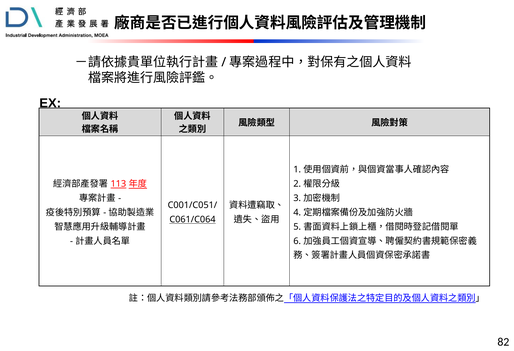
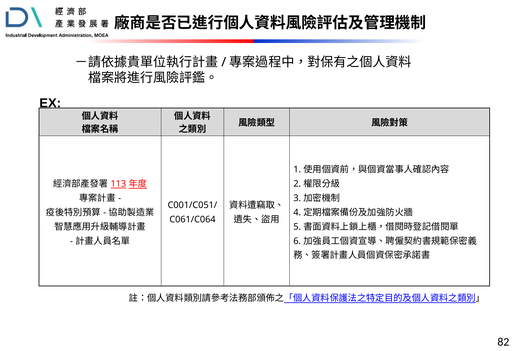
C061/C064 underline: present -> none (193, 219)
